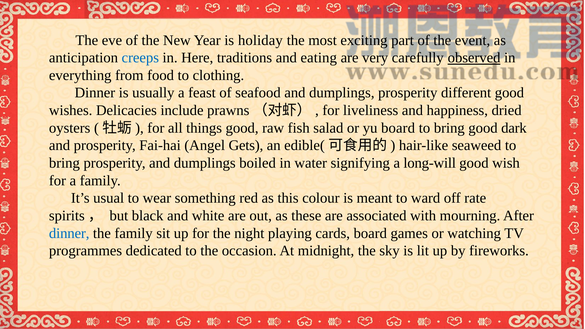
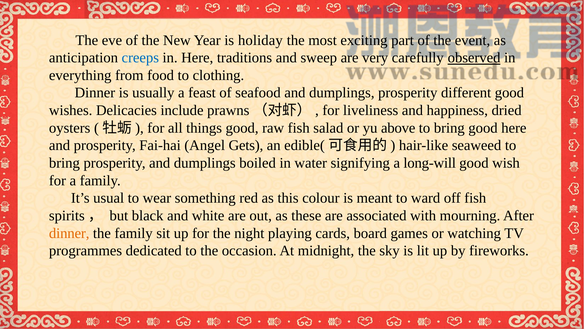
eating: eating -> sweep (319, 58)
yu board: board -> above (398, 128)
good dark: dark -> here (514, 128)
off rate: rate -> fish (475, 198)
dinner colour: blue -> orange (69, 233)
